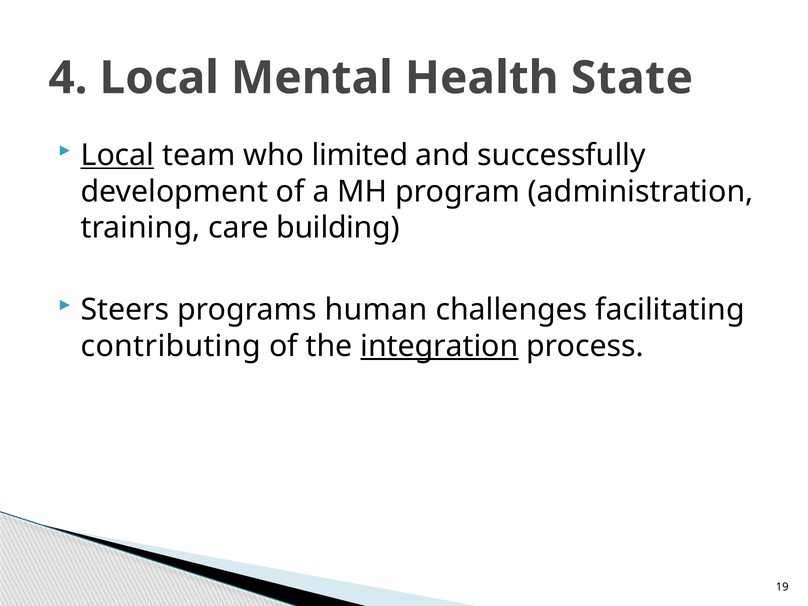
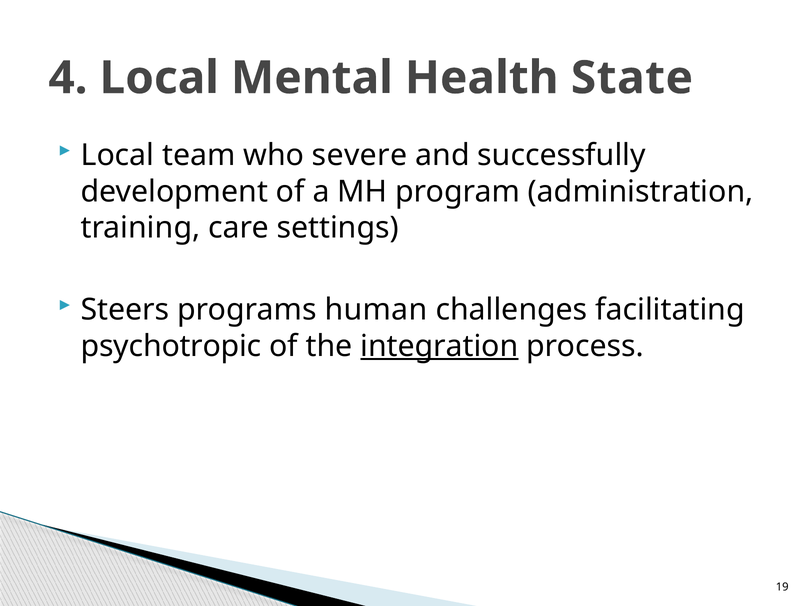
Local underline: present -> none (117, 155)
limited: limited -> severe (360, 155)
building: building -> settings (338, 228)
contributing: contributing -> psychotropic (171, 346)
